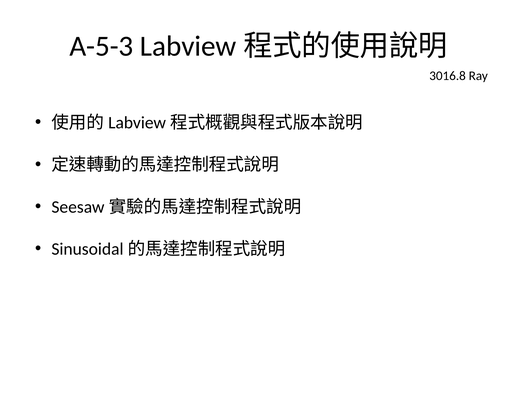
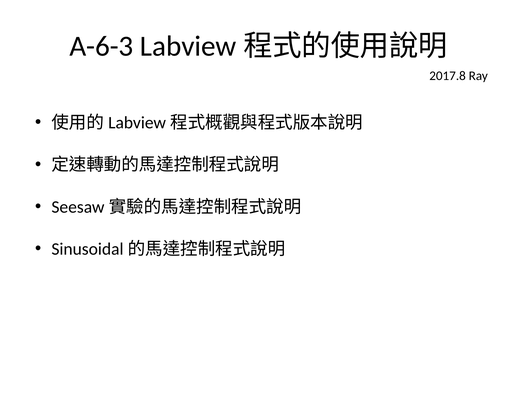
A-5-3: A-5-3 -> A-6-3 (101, 46)
3016.8: 3016.8 -> 2017.8 (448, 76)
